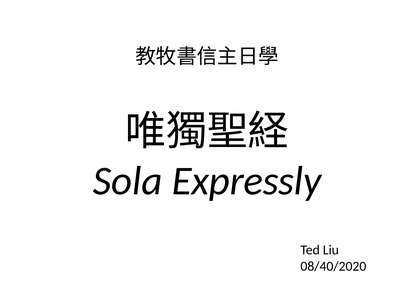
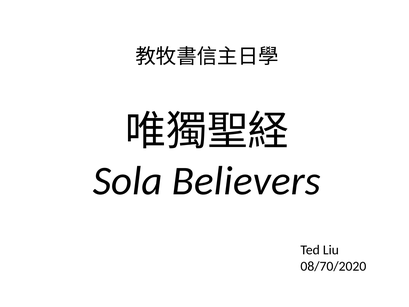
Expressly: Expressly -> Believers (246, 181)
08/40/2020: 08/40/2020 -> 08/70/2020 (333, 266)
